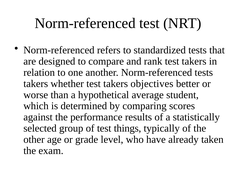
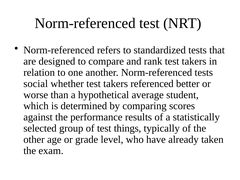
takers: takers -> social (36, 84)
objectives: objectives -> referenced (152, 84)
